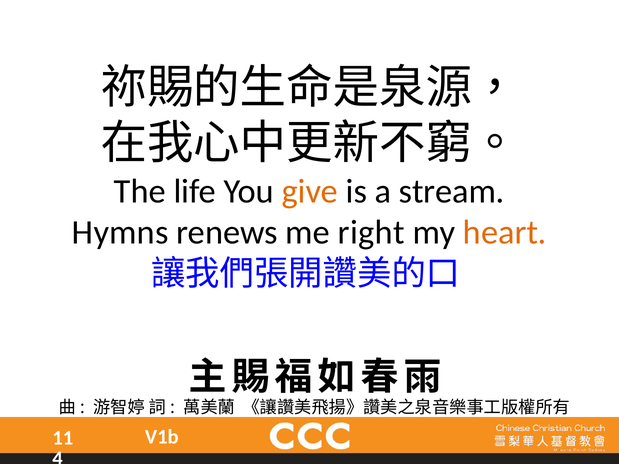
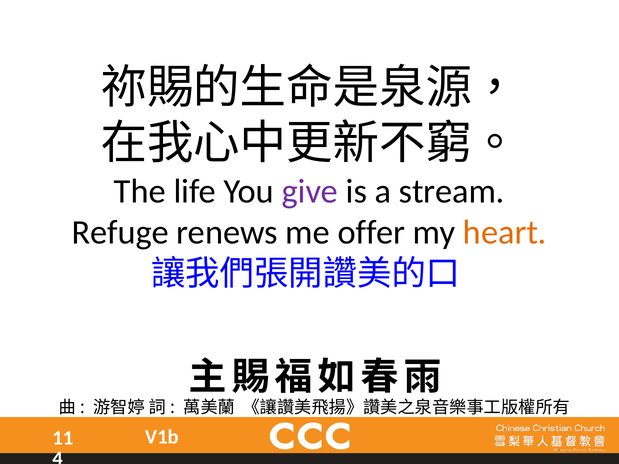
give colour: orange -> purple (310, 191)
Hymns: Hymns -> Refuge (120, 233)
right: right -> offer (371, 233)
